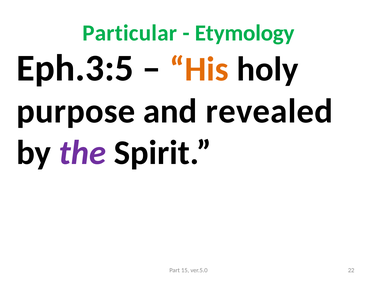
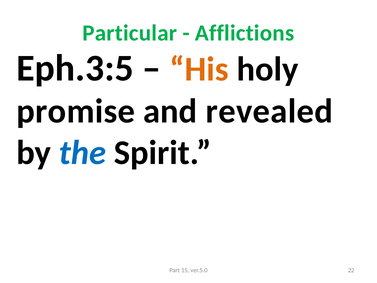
Etymology: Etymology -> Afflictions (245, 33)
purpose: purpose -> promise (76, 111)
the colour: purple -> blue (82, 153)
